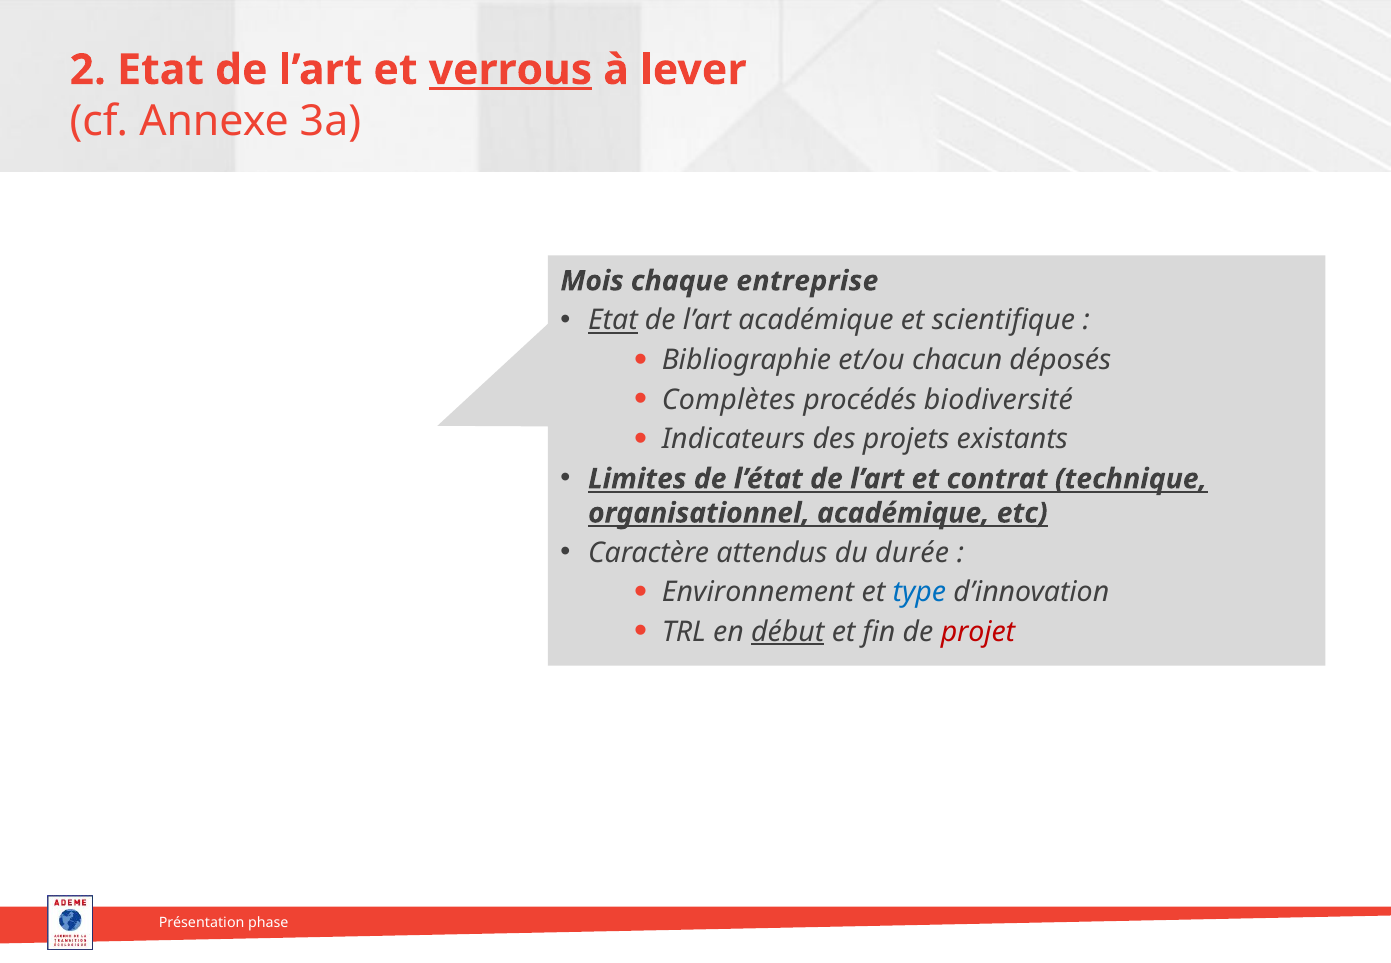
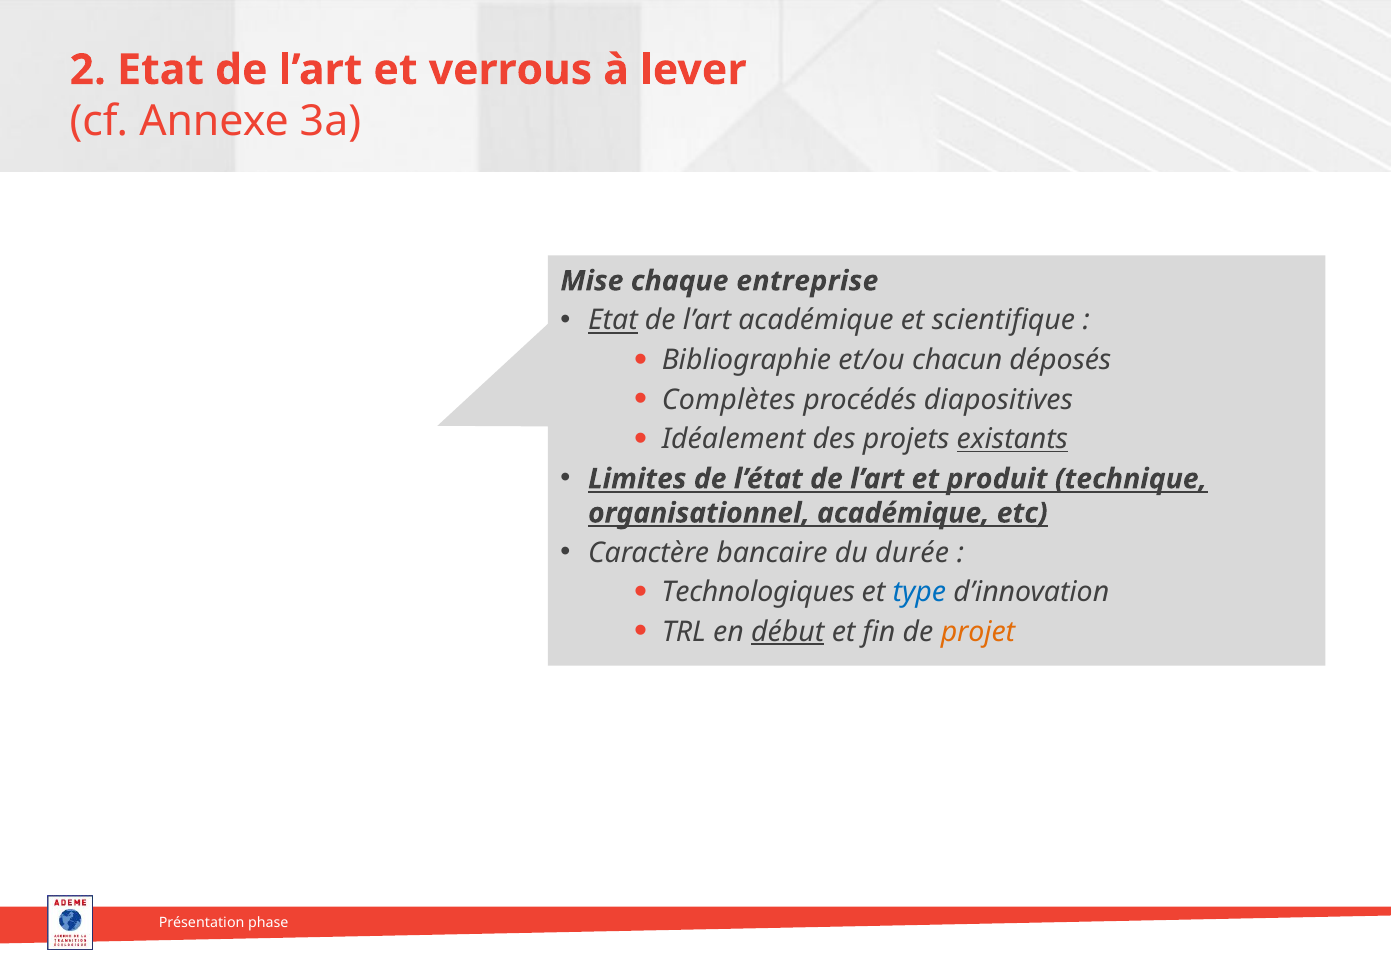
verrous underline: present -> none (510, 70)
Mois: Mois -> Mise (592, 281)
biodiversité: biodiversité -> diapositives (998, 400)
Indicateurs: Indicateurs -> Idéalement (734, 439)
existants underline: none -> present (1012, 439)
contrat: contrat -> produit (997, 479)
attendus: attendus -> bancaire (772, 553)
Environnement: Environnement -> Technologiques (758, 592)
projet colour: red -> orange (978, 632)
